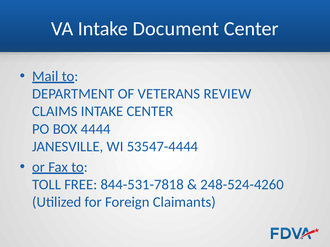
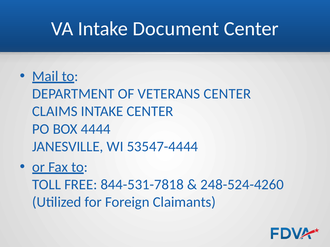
VETERANS REVIEW: REVIEW -> CENTER (227, 94)
